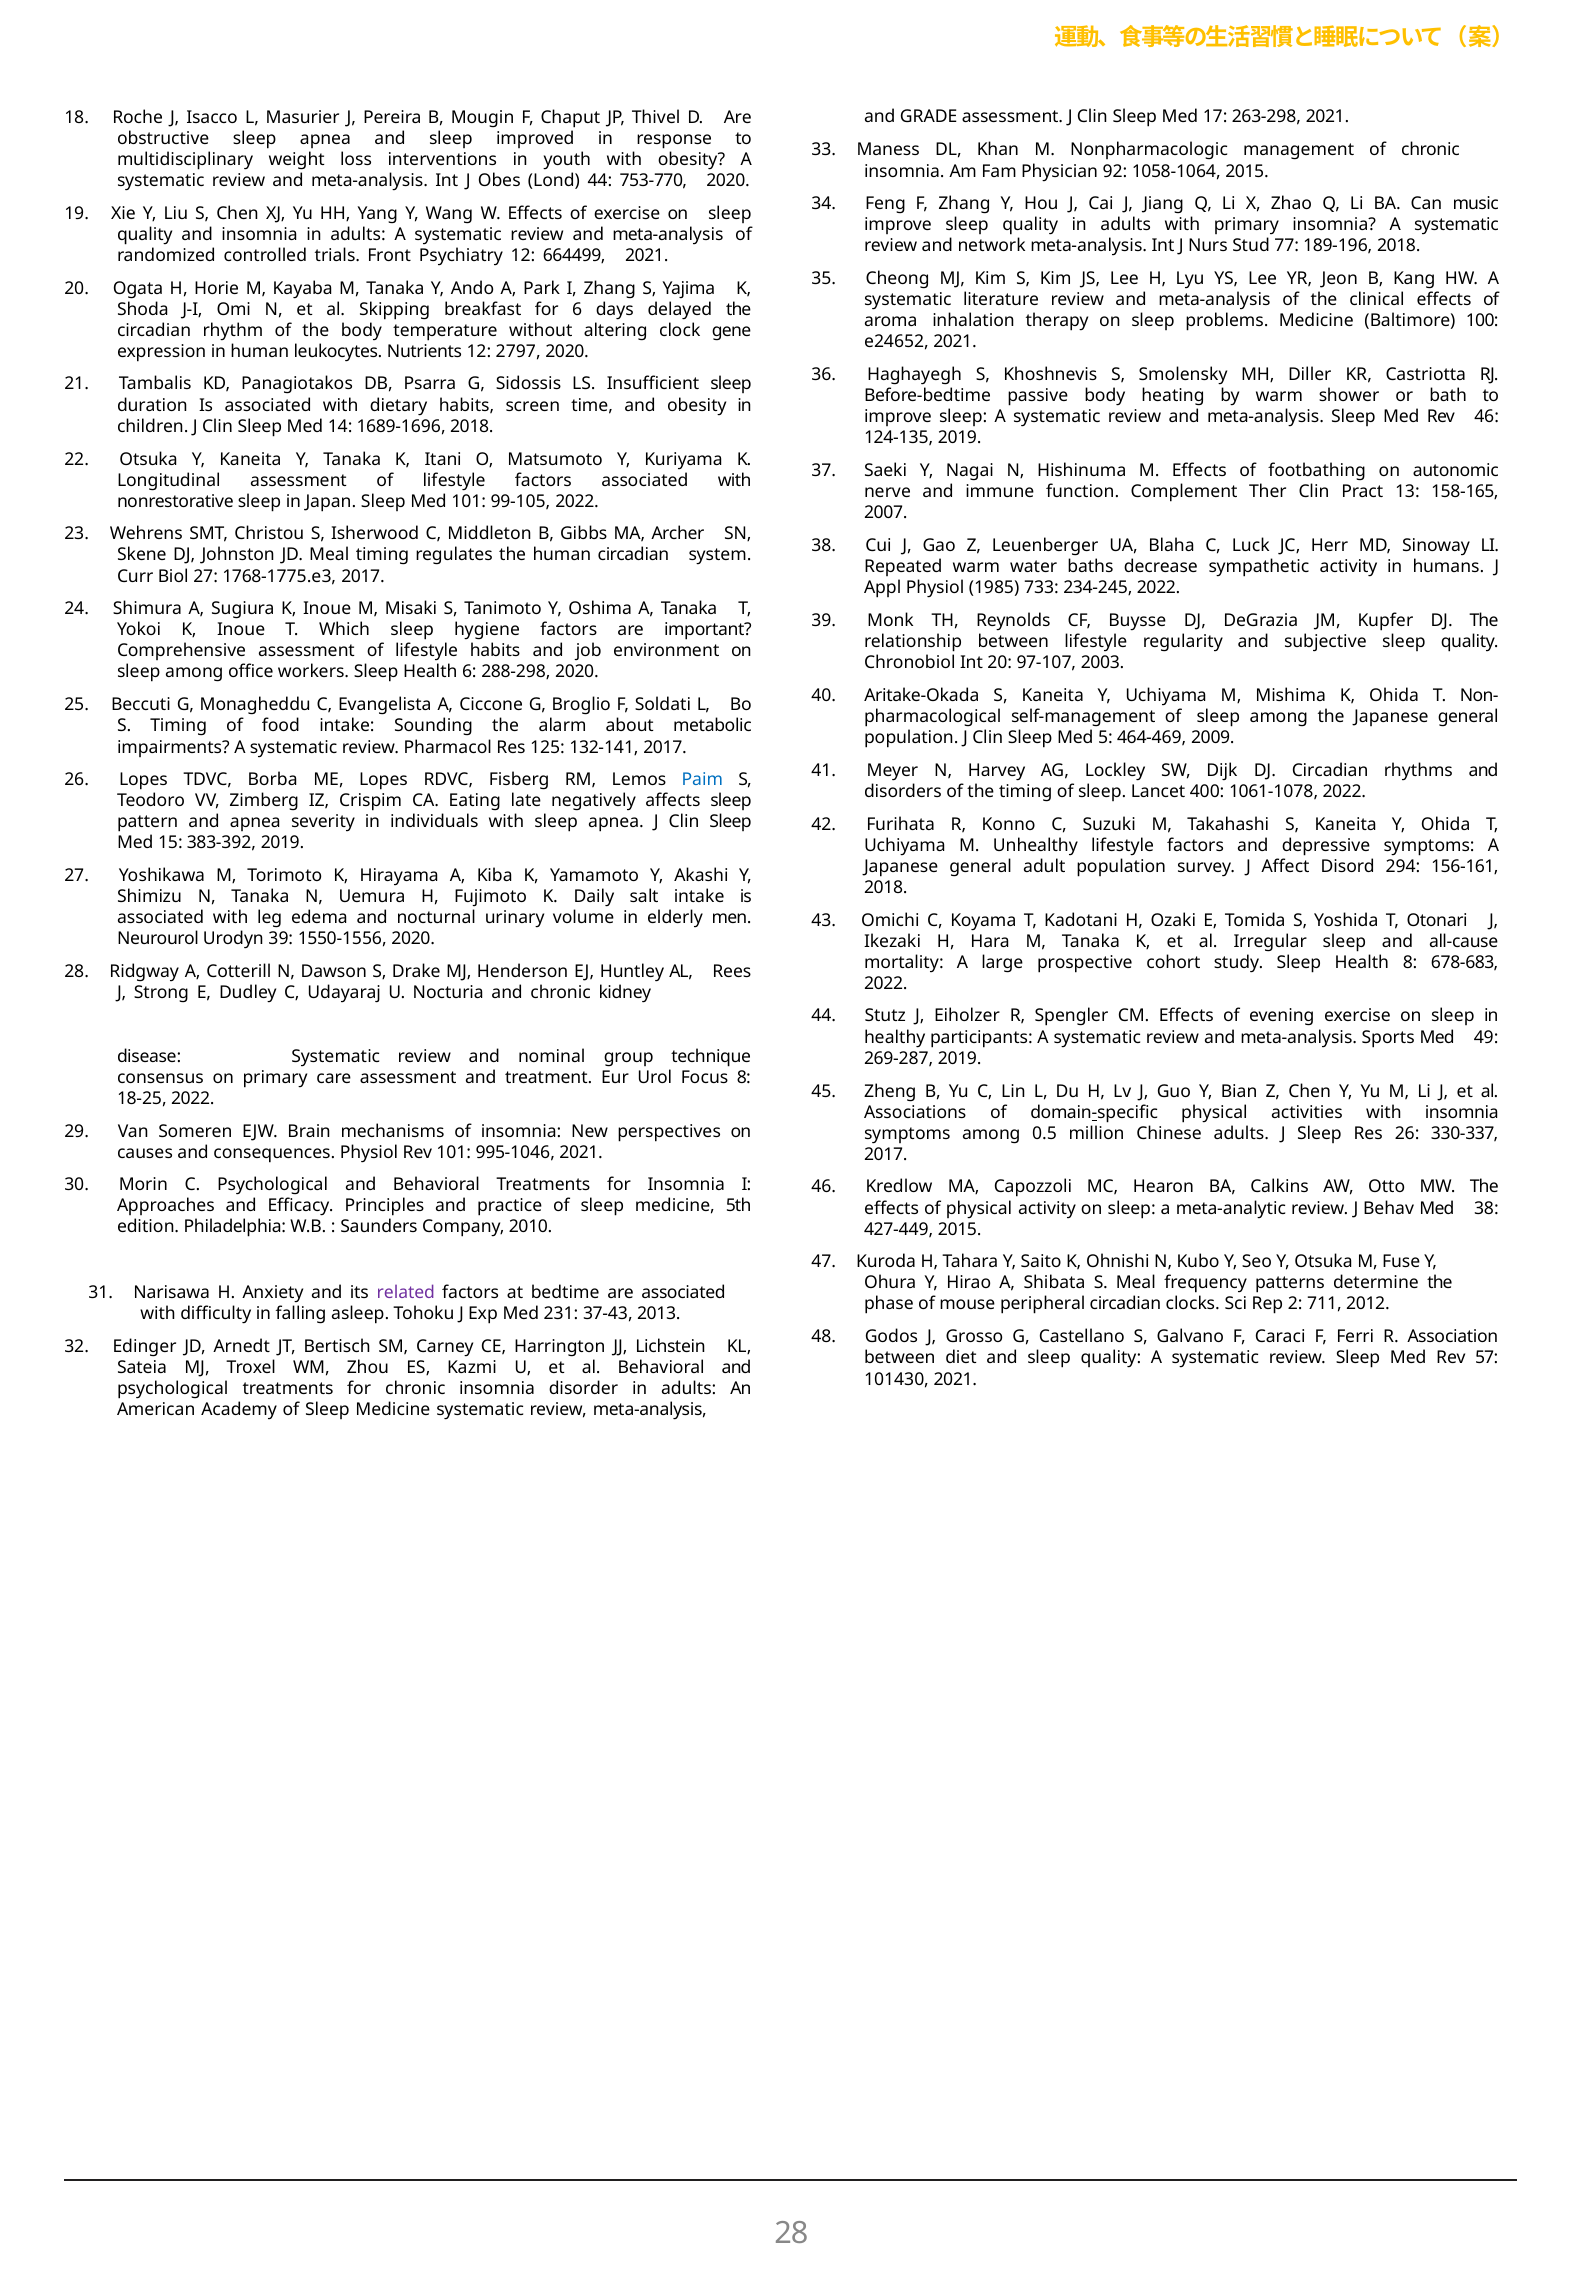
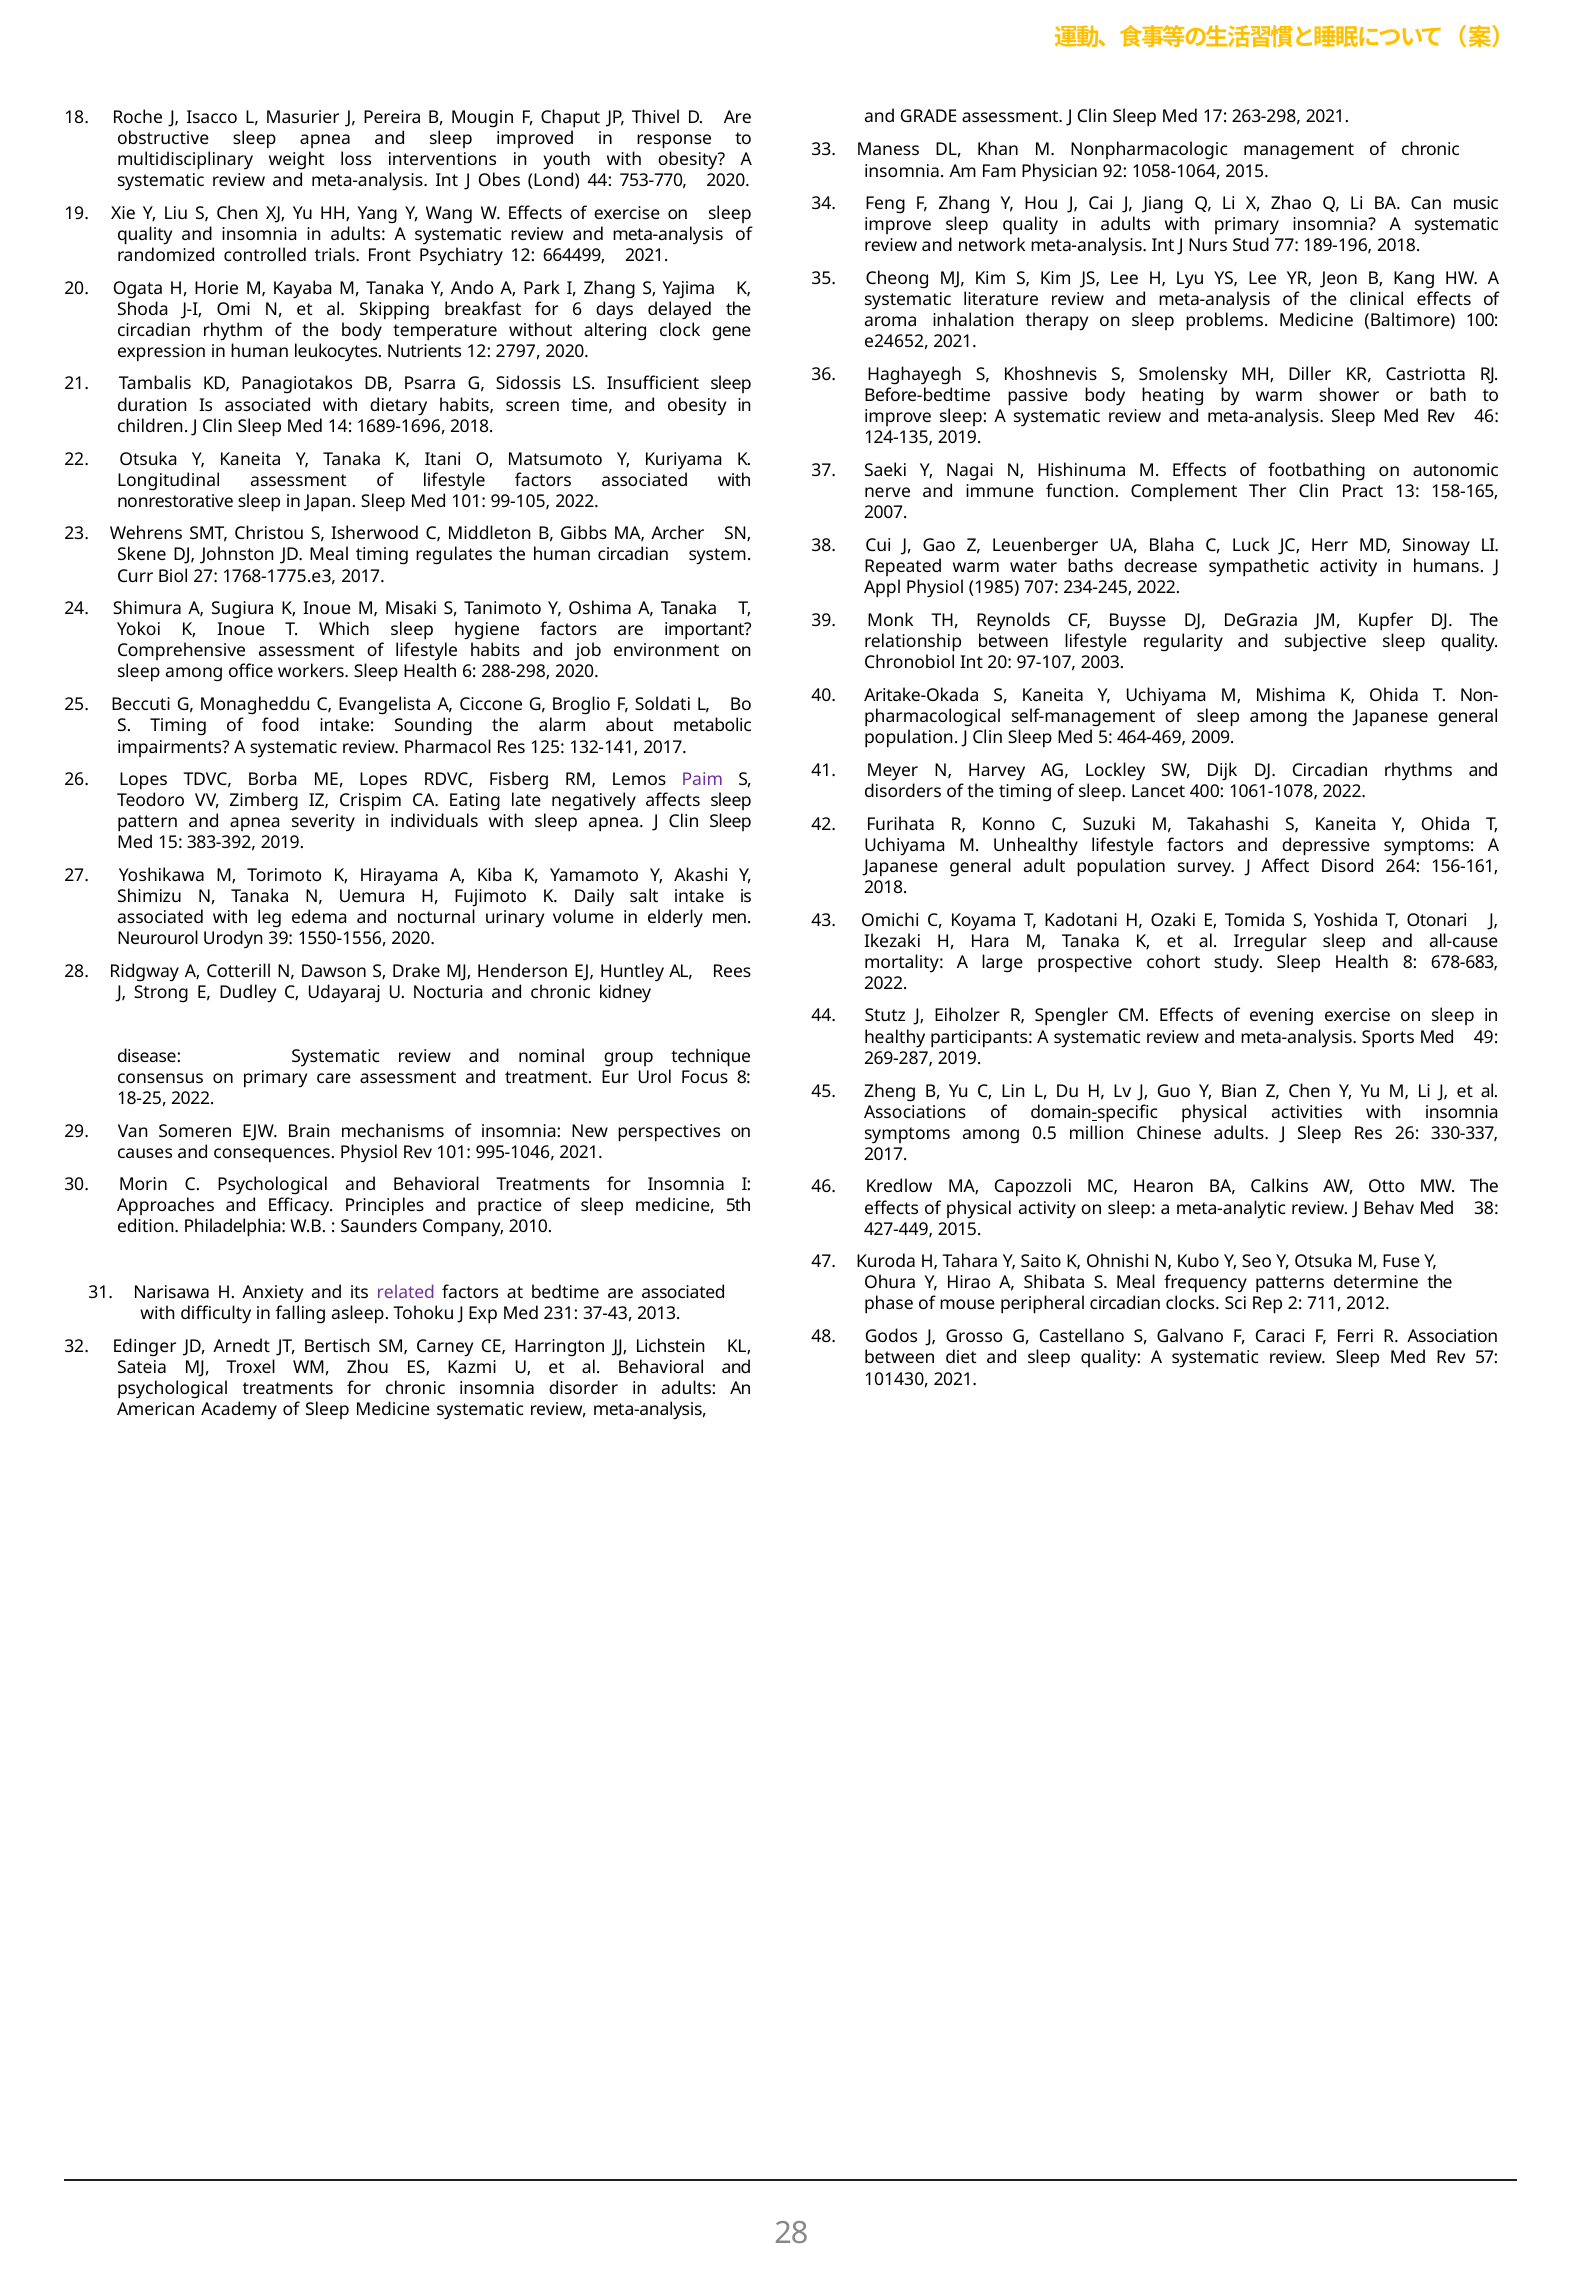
733: 733 -> 707 (1041, 588)
Paim colour: blue -> purple (702, 780)
294: 294 -> 264 (1403, 867)
